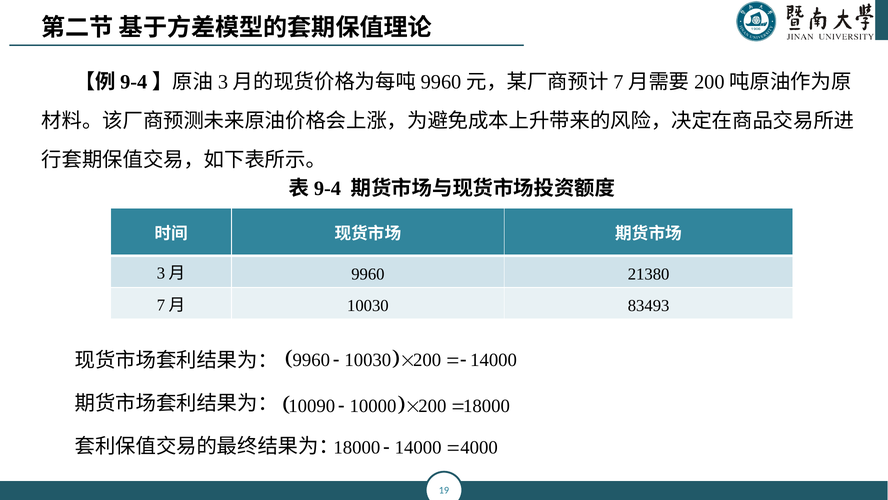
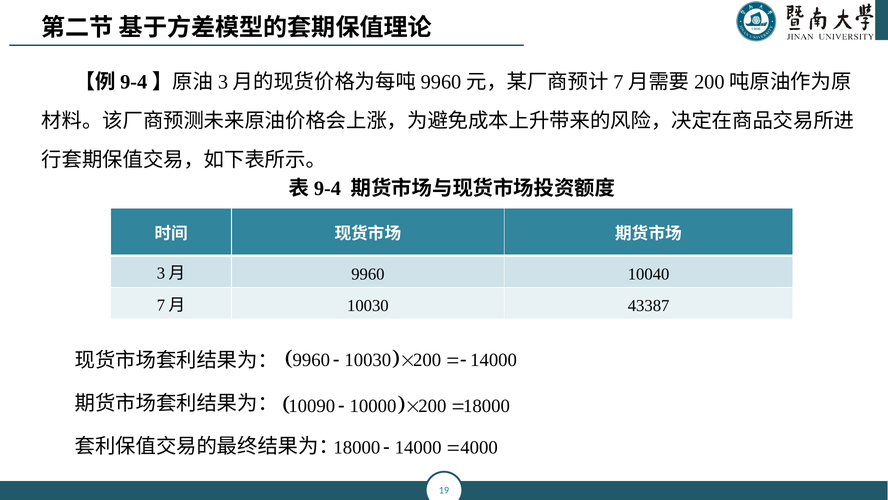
21380: 21380 -> 10040 (649, 274)
83493: 83493 -> 43387 (649, 306)
